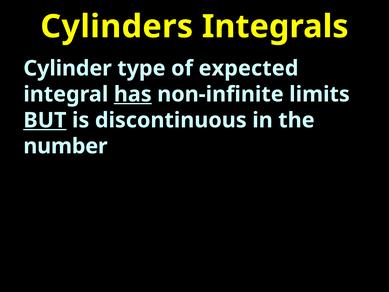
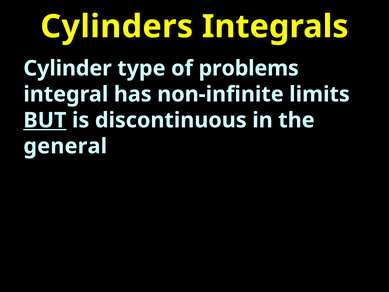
expected: expected -> problems (249, 68)
has underline: present -> none (133, 94)
number: number -> general (65, 146)
